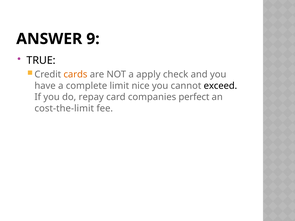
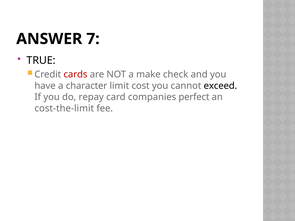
9: 9 -> 7 (93, 39)
cards colour: orange -> red (75, 75)
apply: apply -> make (148, 75)
complete: complete -> character (87, 86)
nice: nice -> cost (141, 86)
